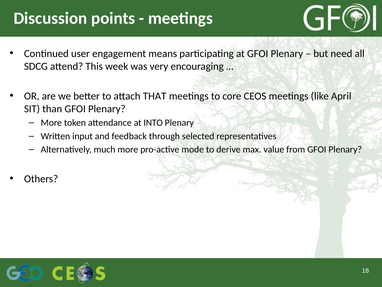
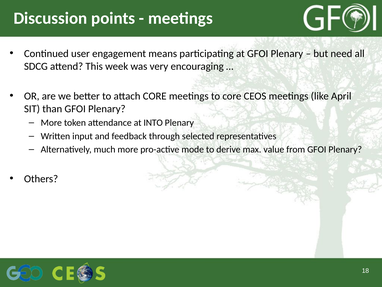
attach THAT: THAT -> CORE (155, 96)
